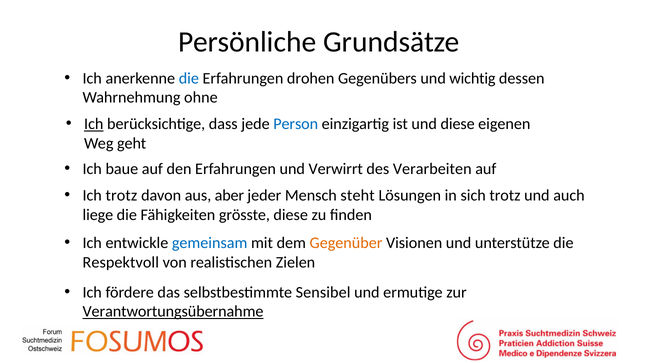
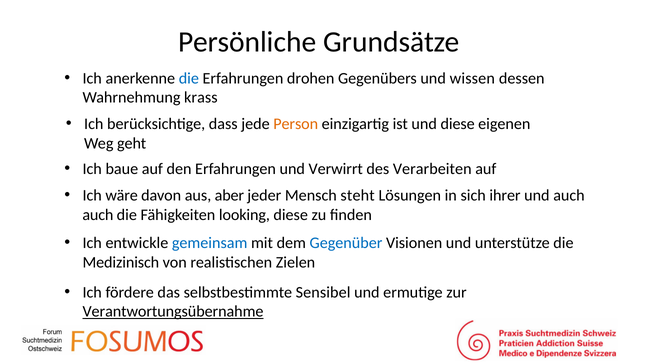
wichtig: wichtig -> wissen (472, 78)
ohne: ohne -> krass (201, 98)
Ich underline: present -> none (94, 124)
Person colour: blue -> orange (296, 124)
Ich trotz: trotz -> wäre (122, 195)
sich trotz: trotz -> ihrer (505, 195)
liege: liege -> auch (98, 215)
grösste: grösste -> looking (244, 215)
Gegenüber colour: orange -> blue (346, 243)
Respektvoll: Respektvoll -> Medizinisch (121, 262)
